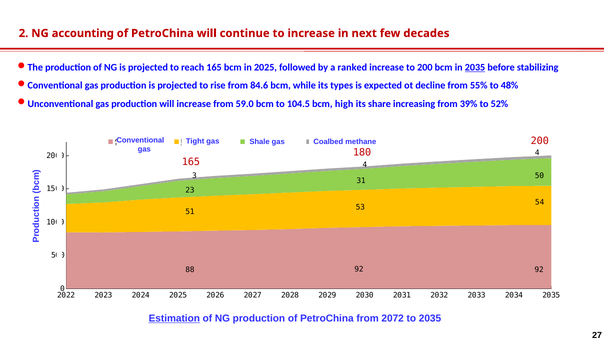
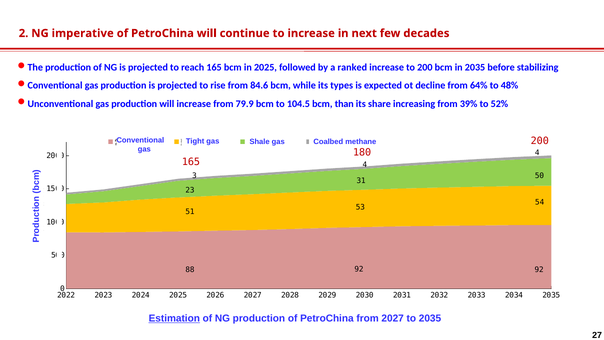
accounting: accounting -> imperative (83, 33)
2035 underline: present -> none (475, 68)
55%: 55% -> 64% (479, 86)
59.0: 59.0 -> 79.9 (245, 104)
high: high -> than (344, 104)
from 2072: 2072 -> 2027 (393, 318)
